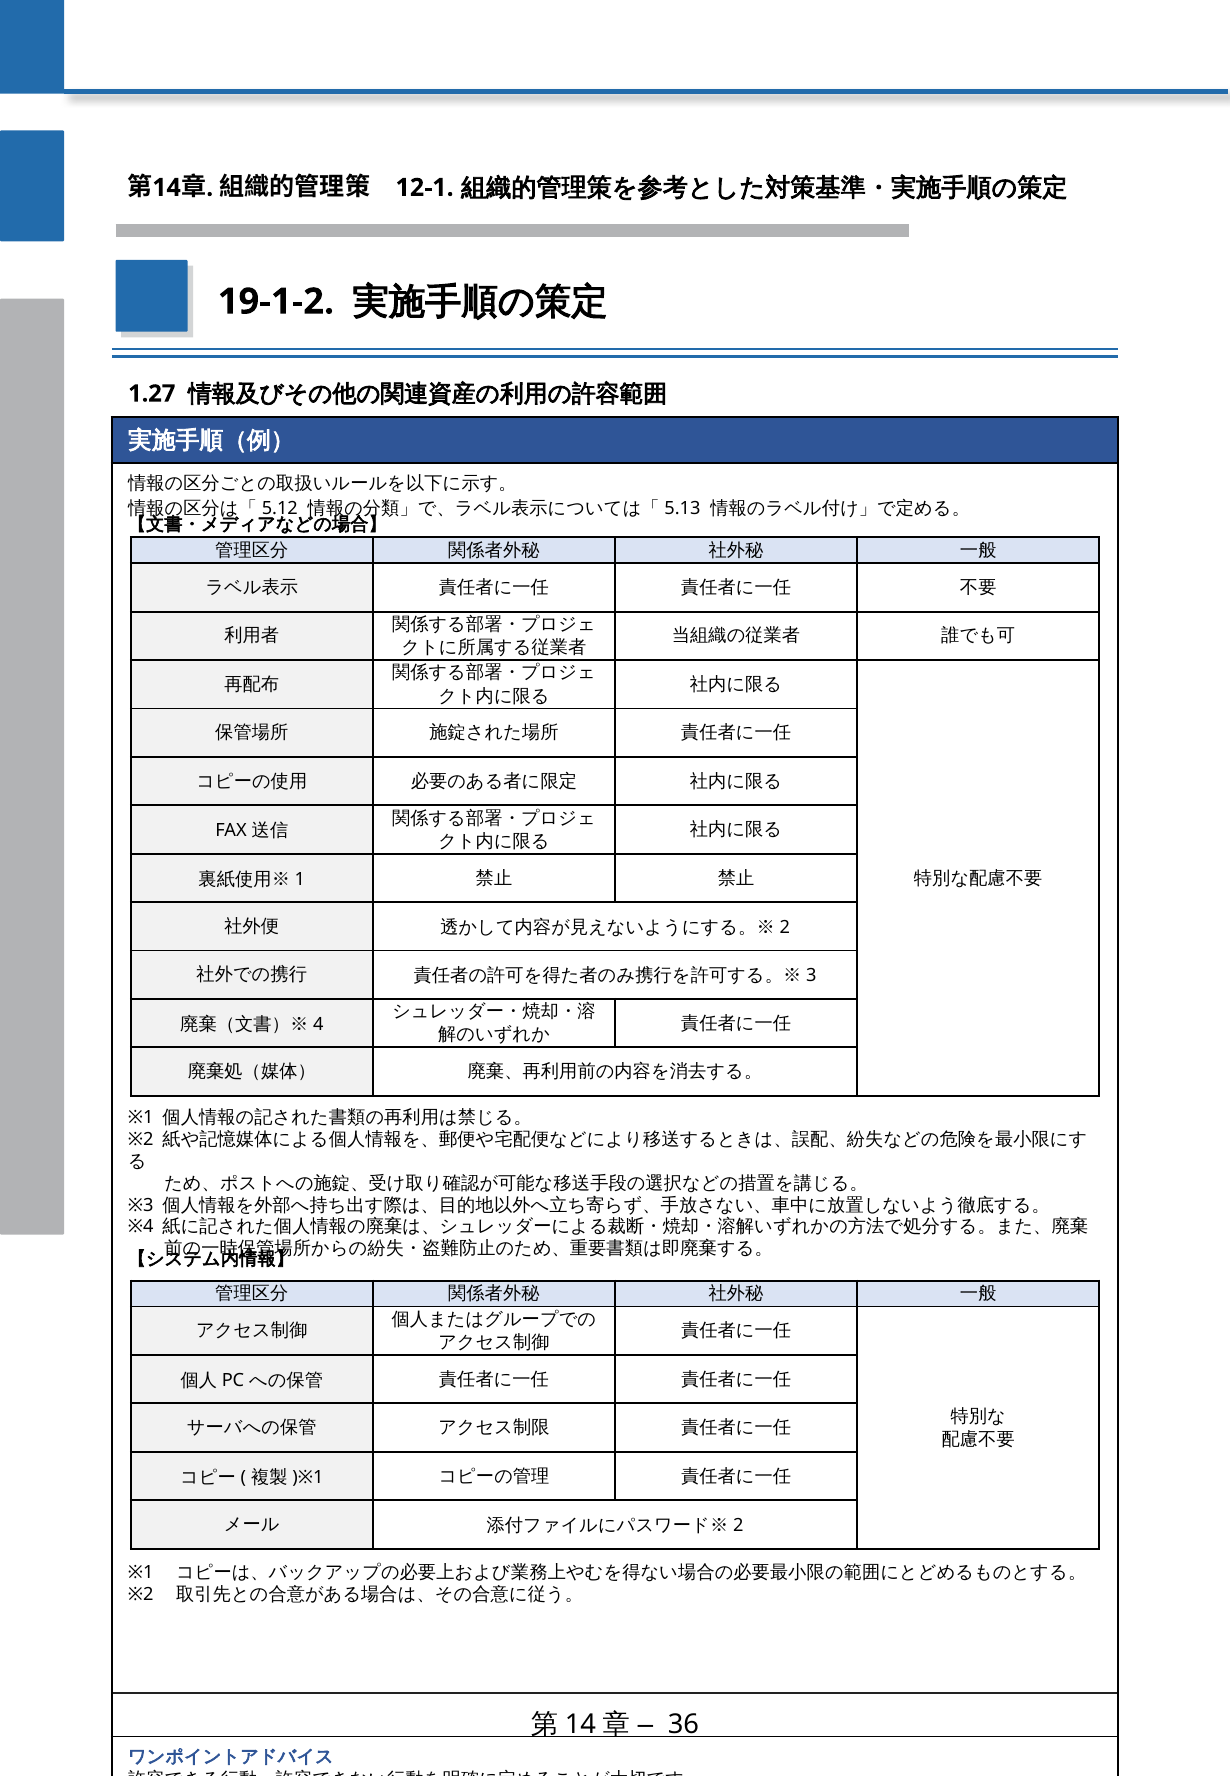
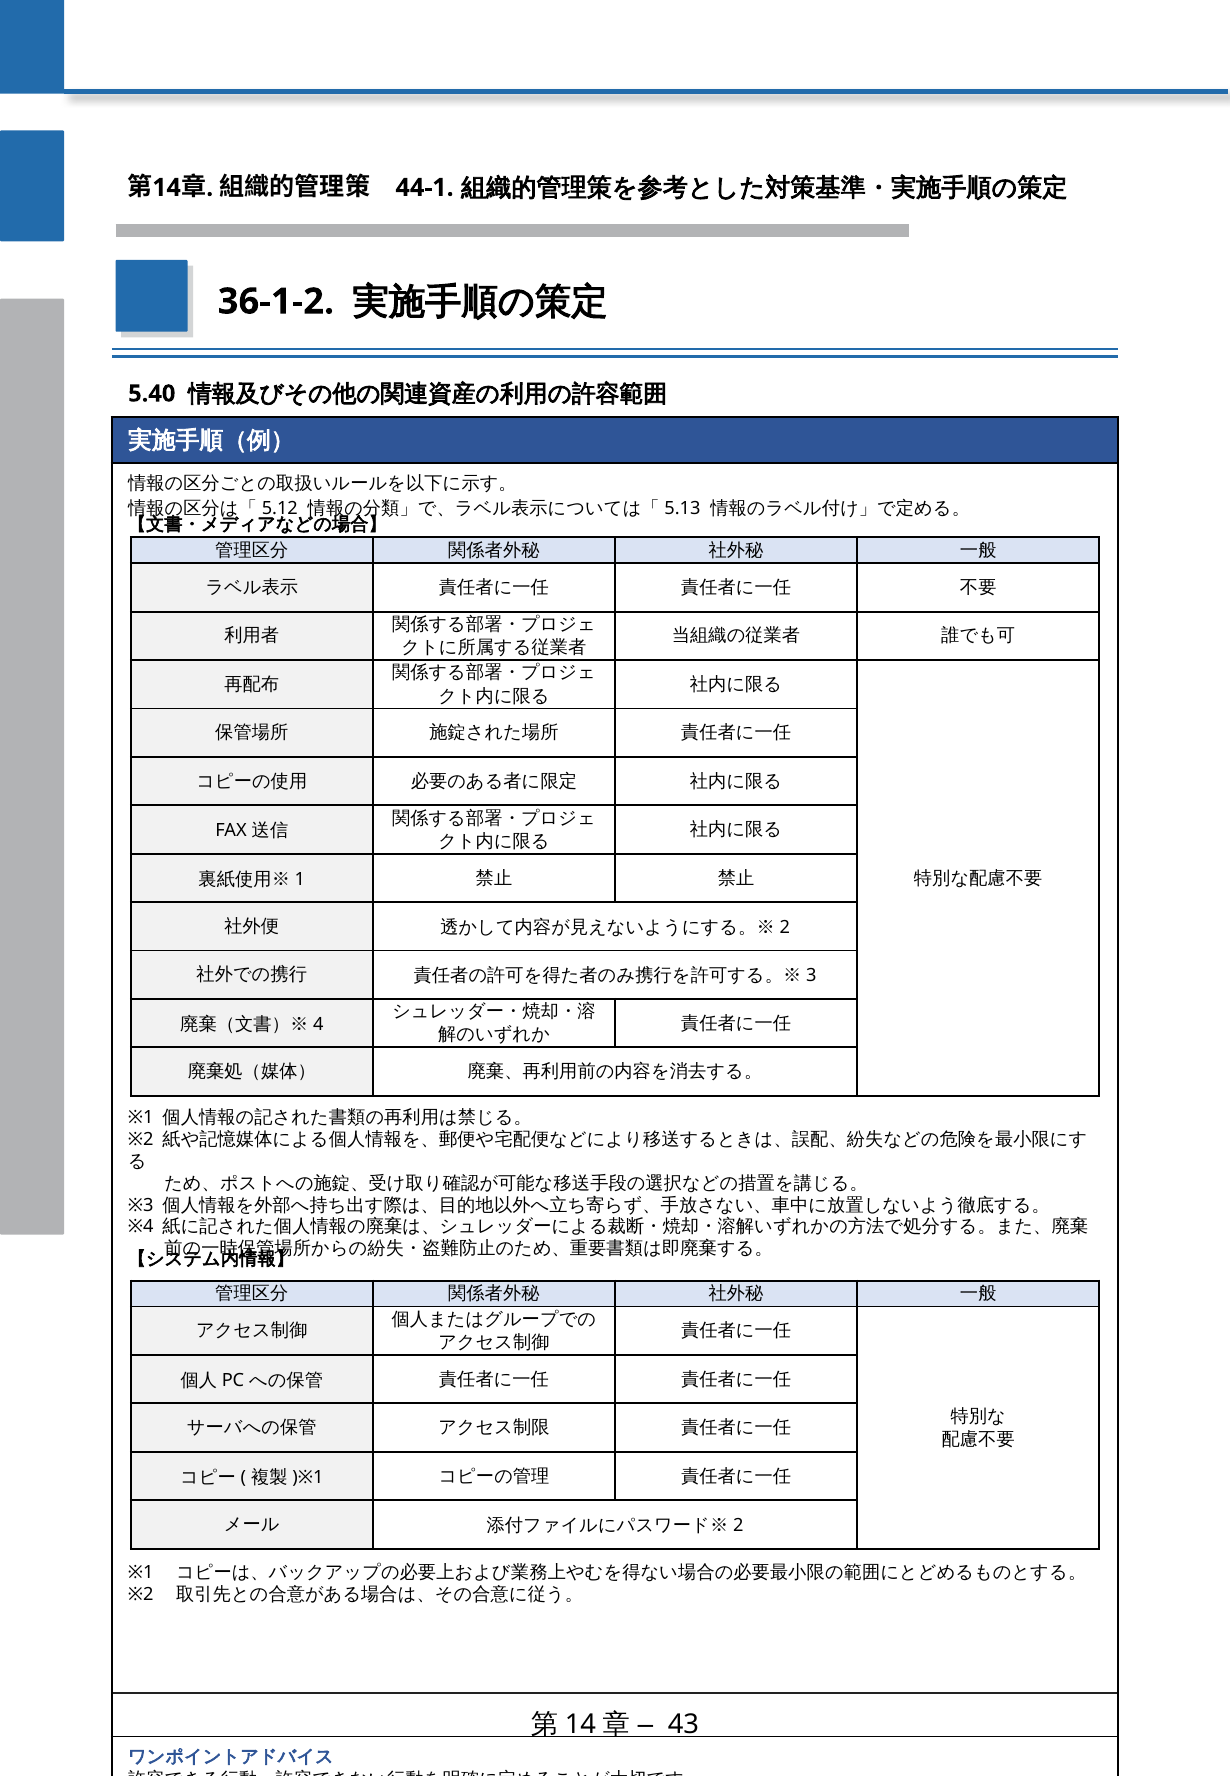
12-1: 12-1 -> 44-1 (425, 188)
19-1-2: 19-1-2 -> 36-1-2 (276, 302)
1.27: 1.27 -> 5.40 (152, 394)
36: 36 -> 43 (683, 1725)
